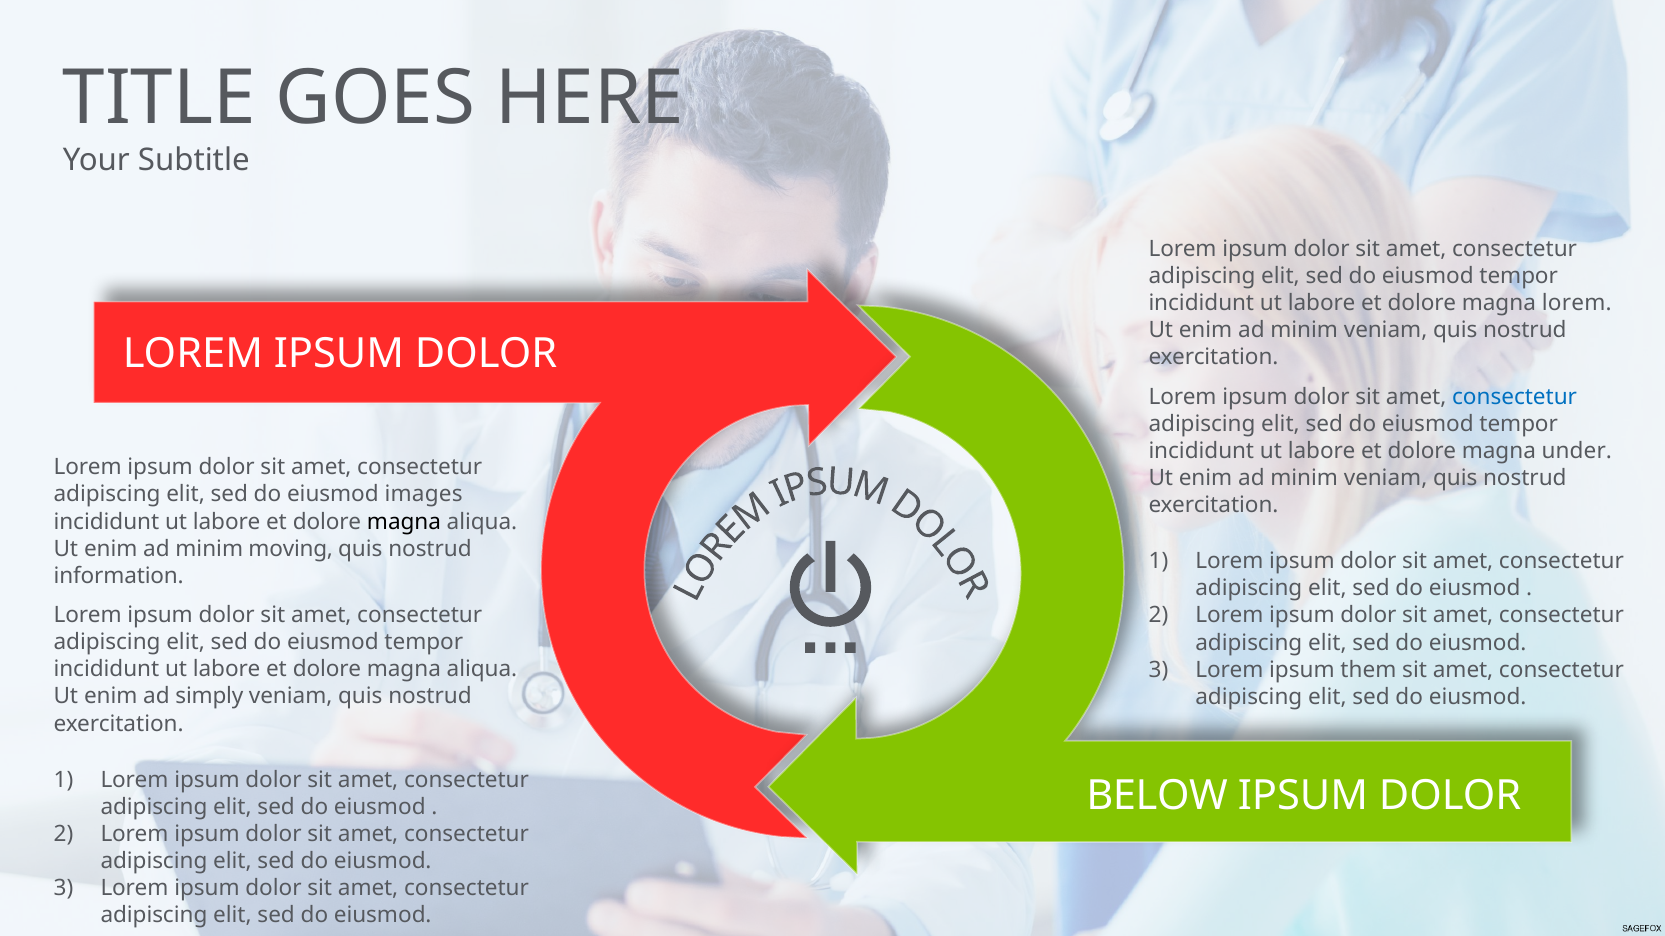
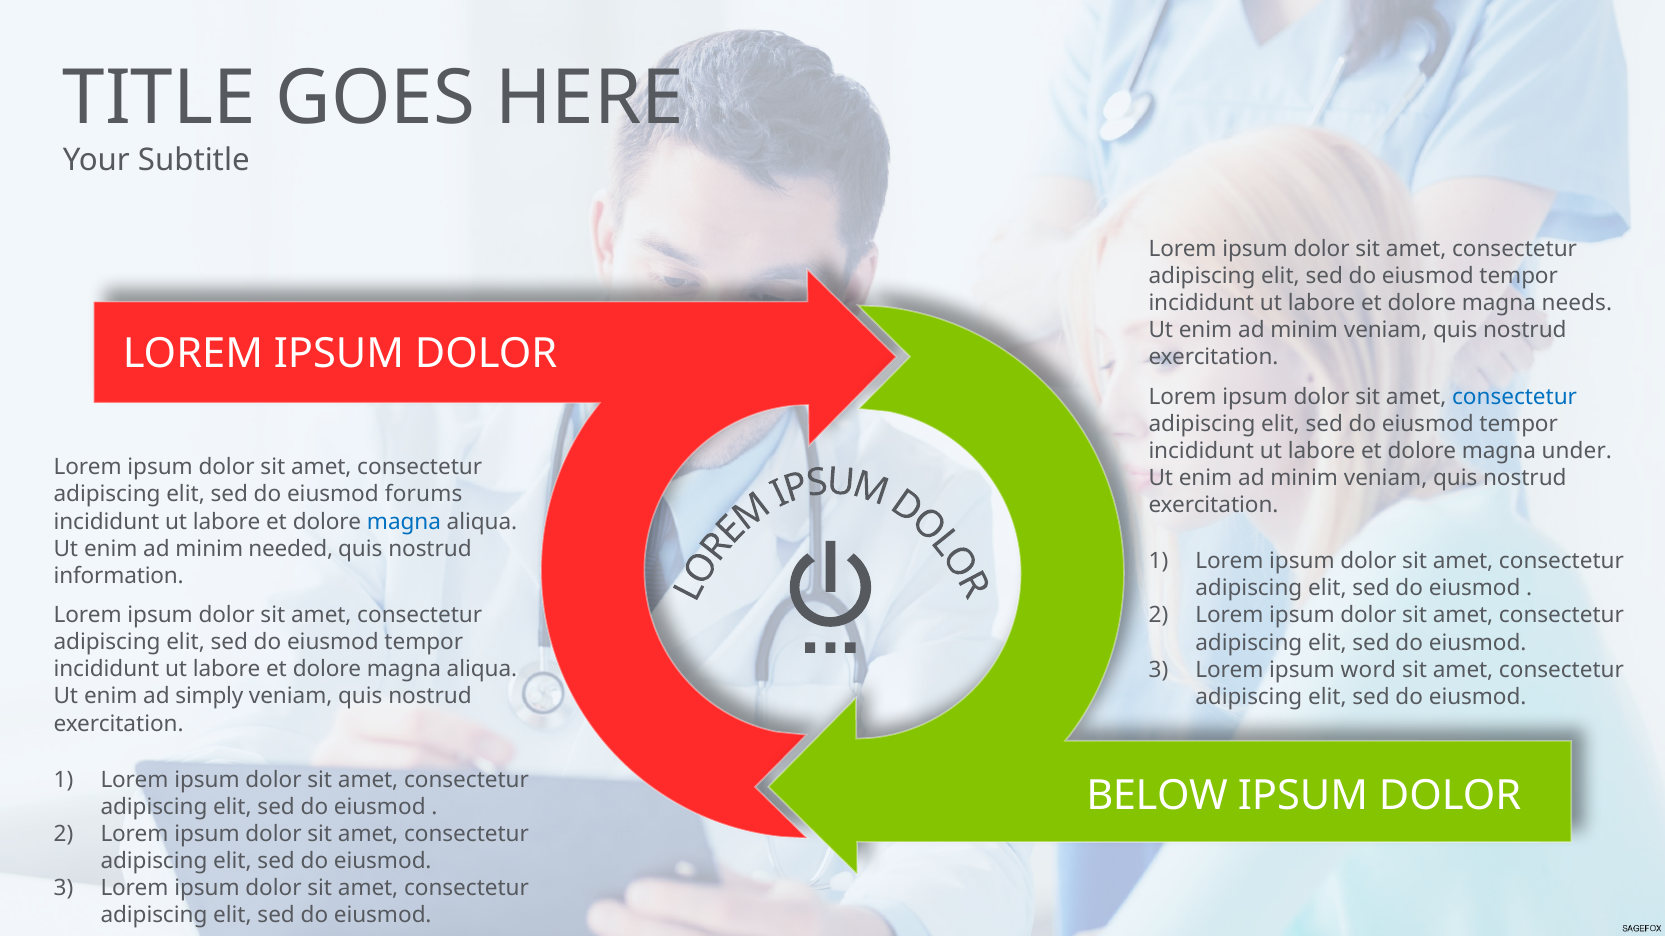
magna lorem: lorem -> needs (1577, 303)
images: images -> forums (424, 495)
magna colour: black -> blue (404, 522)
moving: moving -> needed (291, 549)
them: them -> word (1368, 670)
